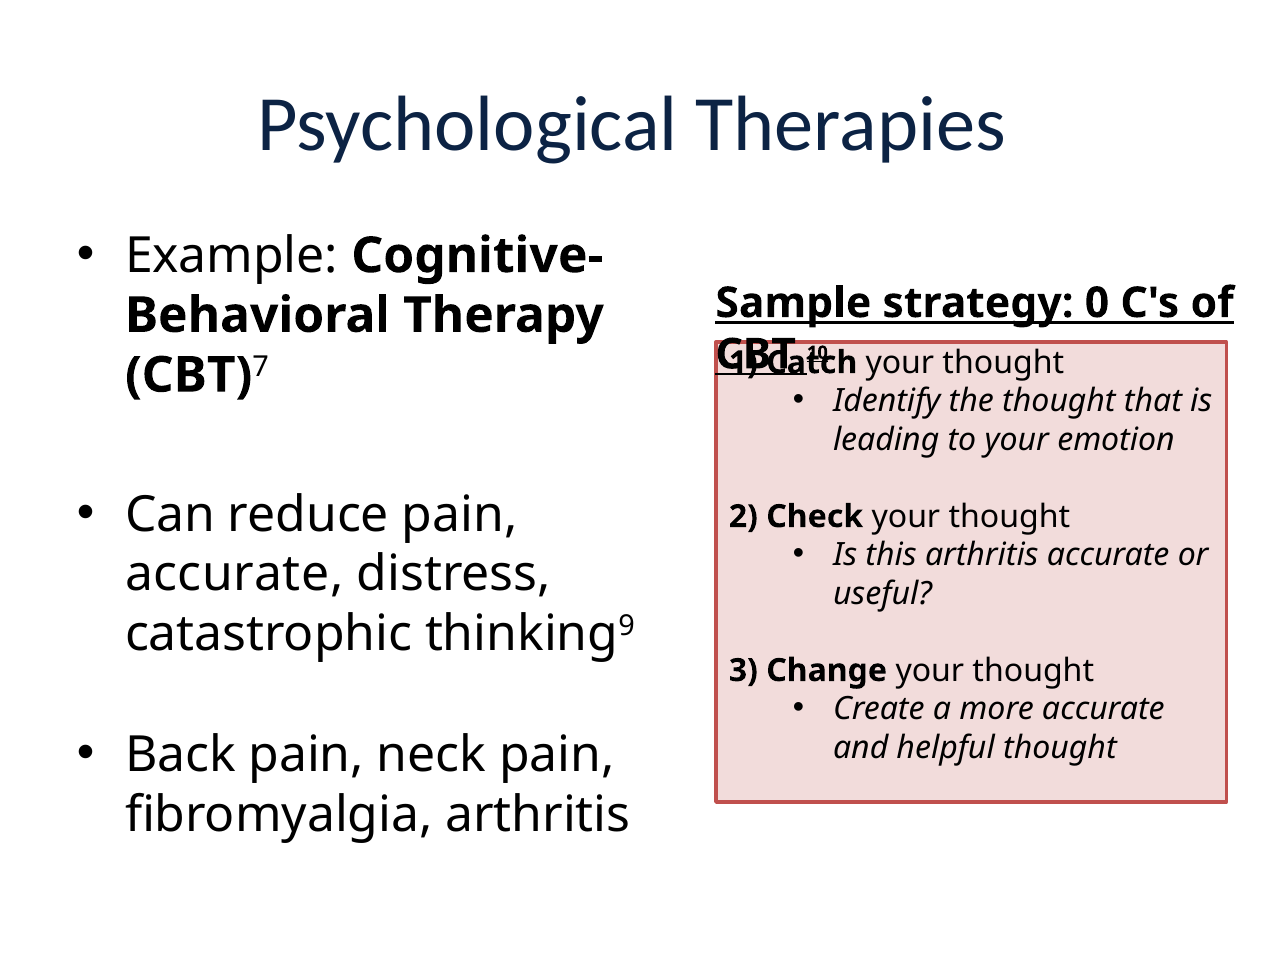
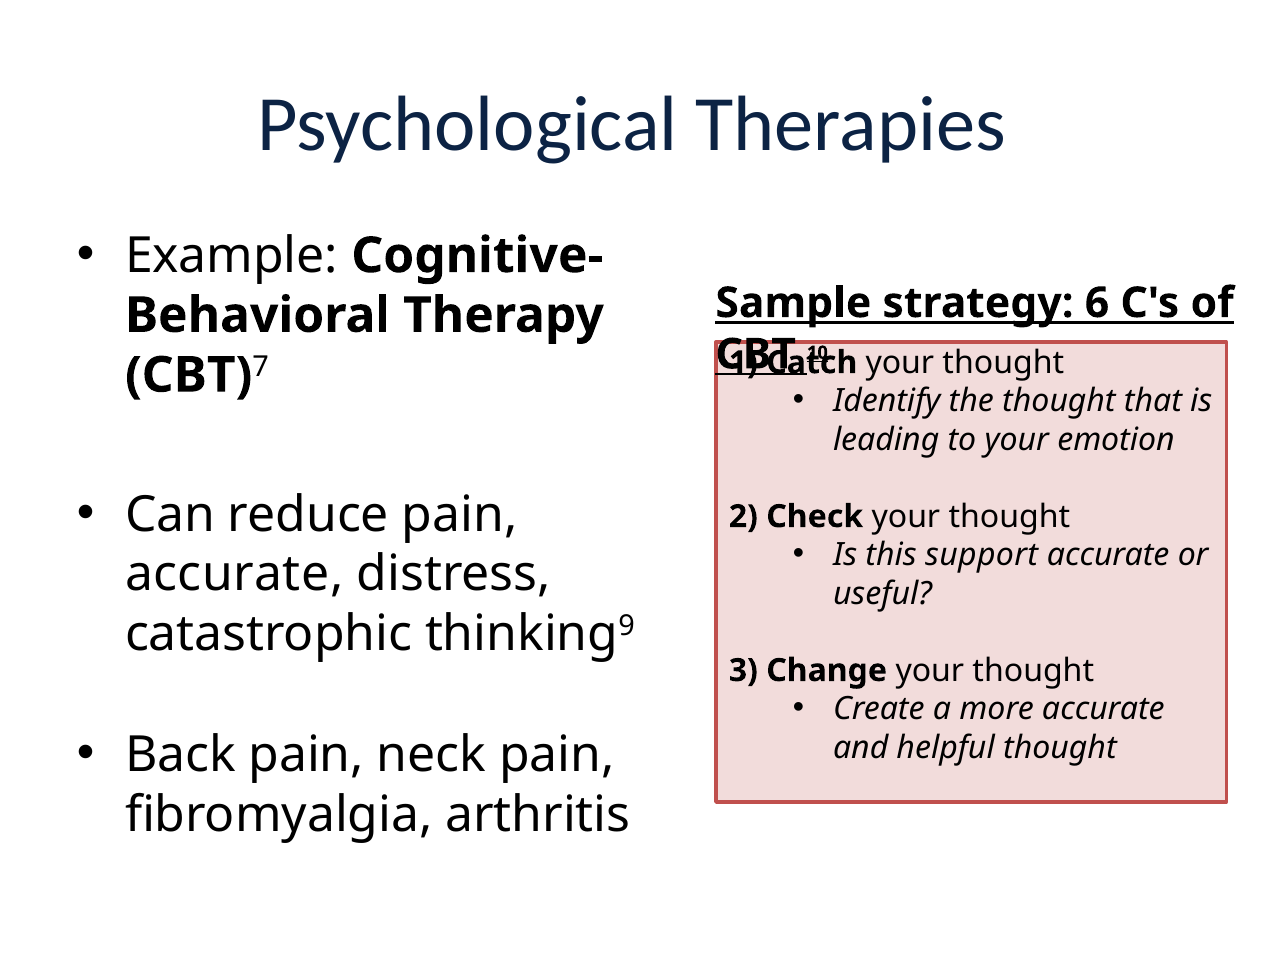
0: 0 -> 6 (1097, 303)
this arthritis: arthritis -> support (982, 555)
